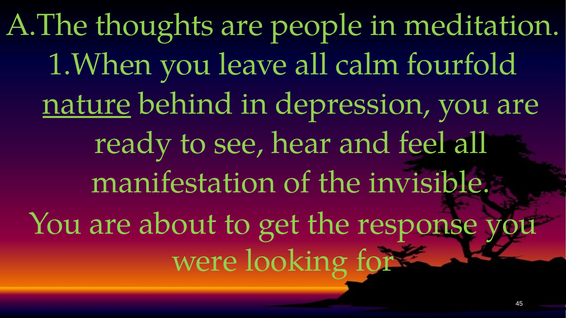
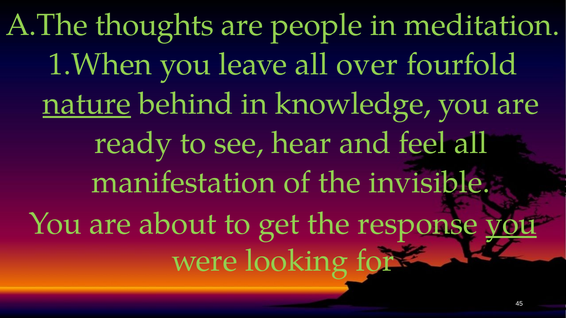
calm: calm -> over (367, 65)
depression: depression -> knowledge (353, 104)
you underline: none -> present (511, 224)
